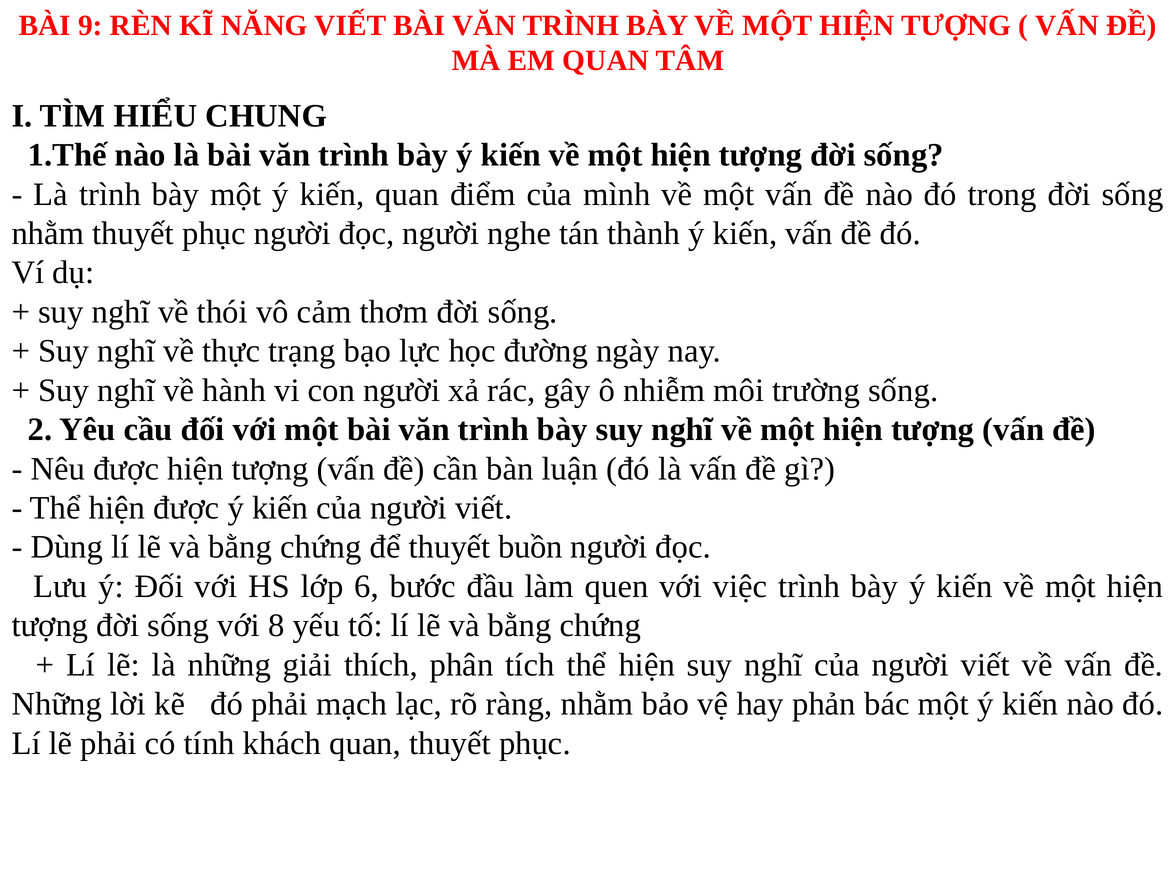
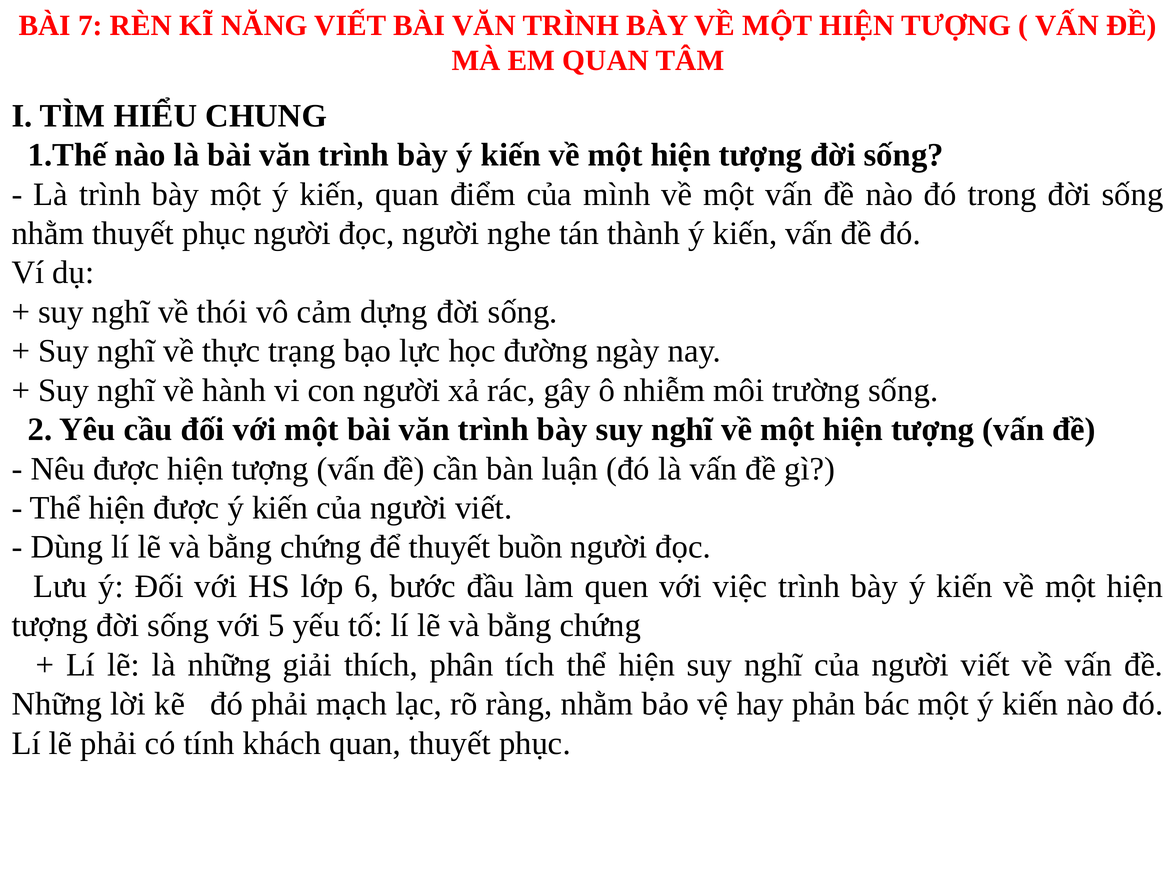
9: 9 -> 7 (91, 25)
thơm: thơm -> dựng (394, 312)
8: 8 -> 5 (276, 626)
